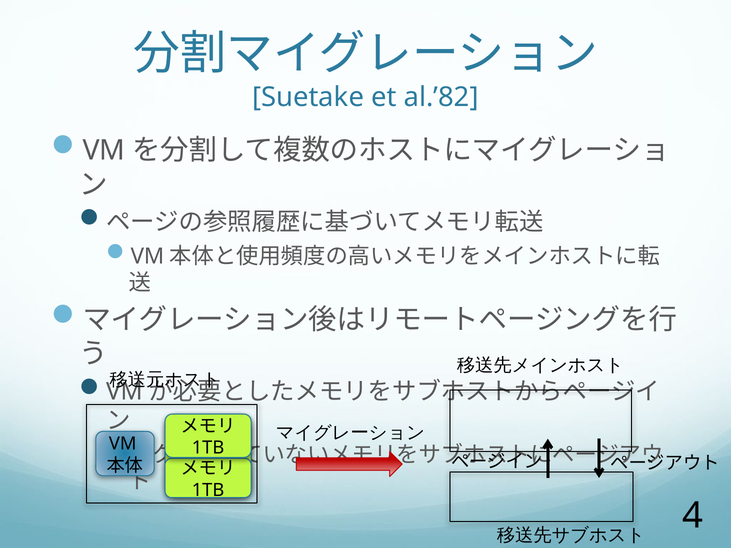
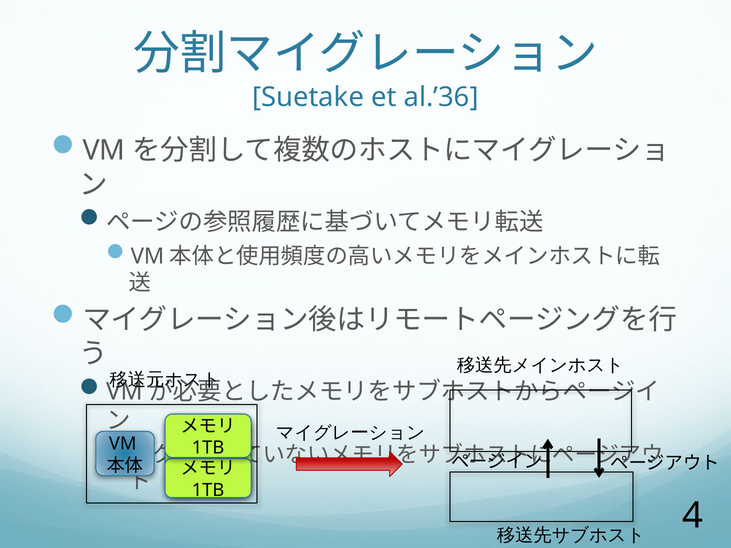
al.’82: al.’82 -> al.’36 (441, 97)
